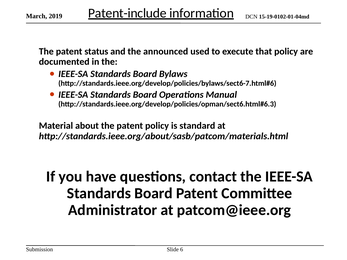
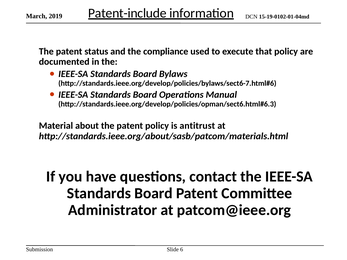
announced: announced -> compliance (166, 51)
standard: standard -> antitrust (197, 126)
